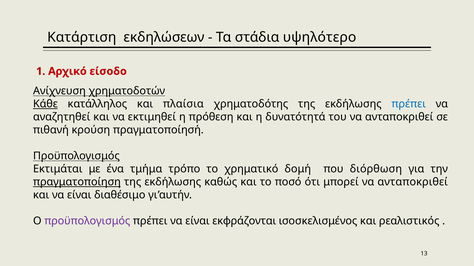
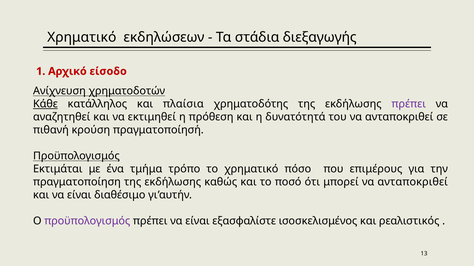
Κατάρτιση: Κατάρτιση -> Χρηματικό (82, 37)
υψηλότερο: υψηλότερο -> διεξαγωγής (320, 37)
πρέπει colour: blue -> purple (409, 104)
δομή: δομή -> πόσο (298, 169)
διόρθωση: διόρθωση -> επιμέρους (376, 169)
πραγματοποίηση underline: present -> none (77, 182)
εκφράζονται: εκφράζονται -> εξασφαλίστε (244, 221)
